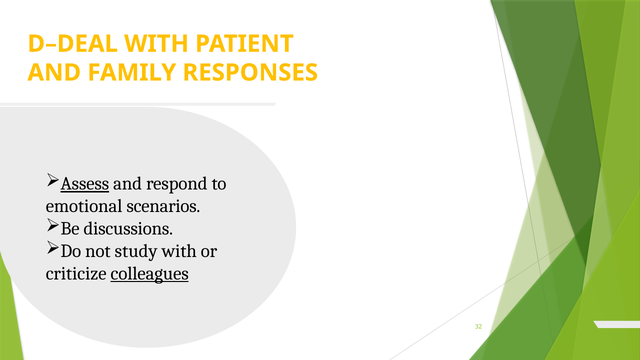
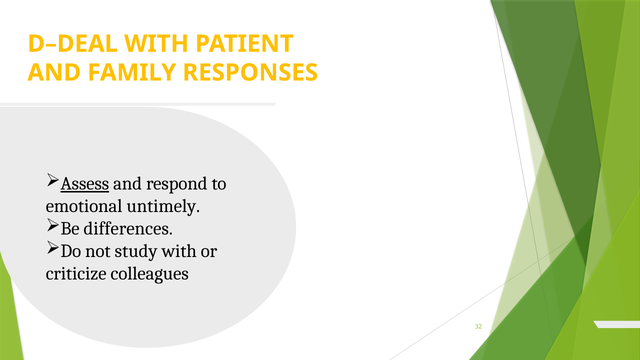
scenarios: scenarios -> untimely (163, 206)
discussions: discussions -> differences (128, 229)
colleagues underline: present -> none (150, 273)
